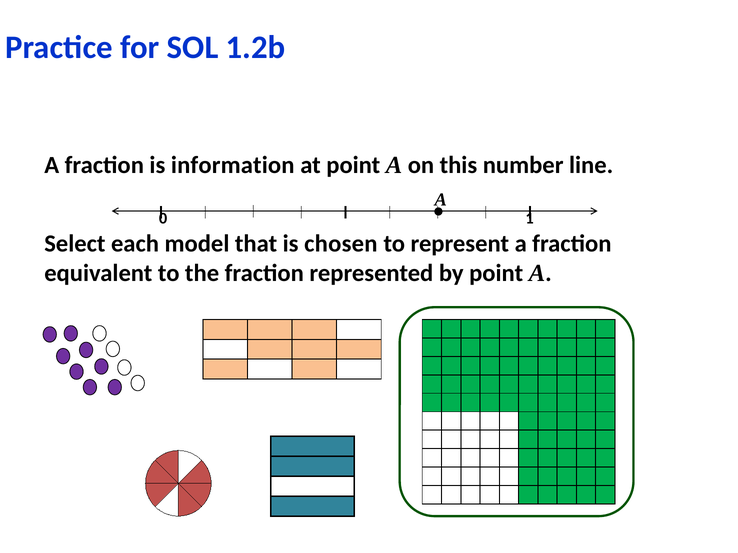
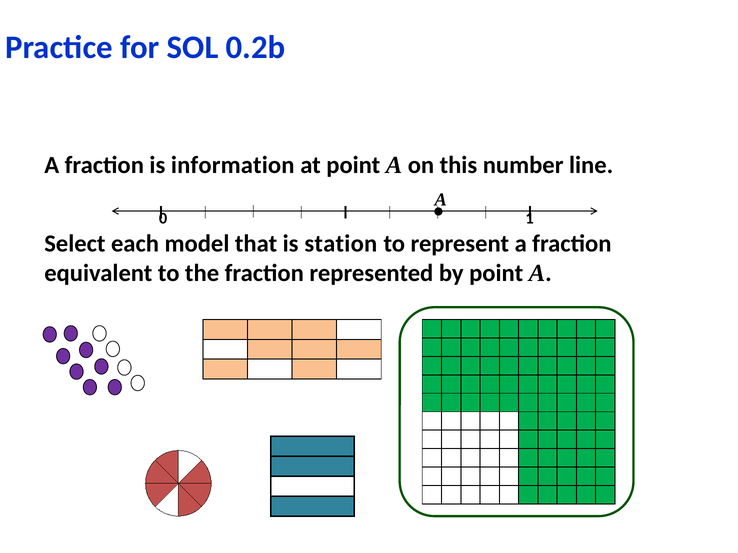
1.2b: 1.2b -> 0.2b (256, 47)
chosen: chosen -> station (341, 244)
